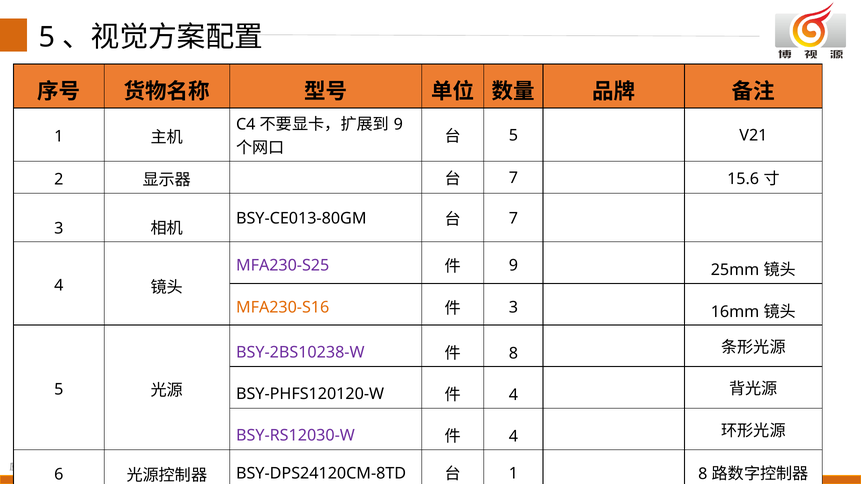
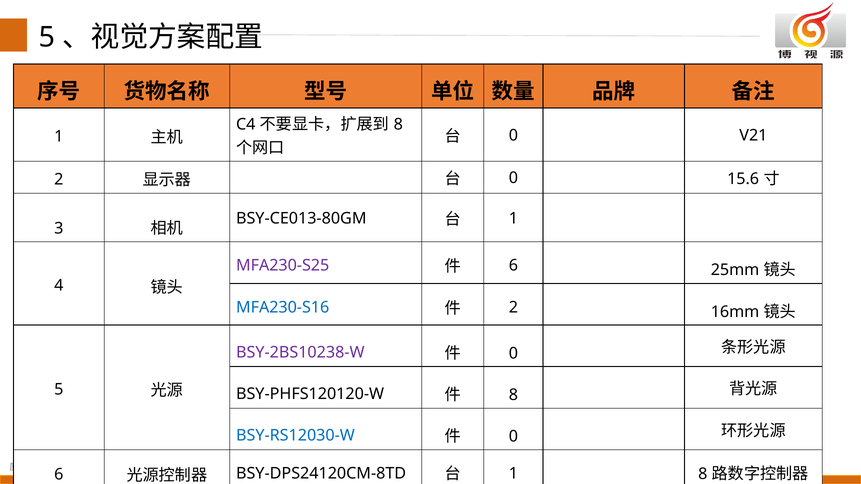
9: 9 -> 8 (398, 125)
5: 5 -> 0 (513, 136)
7: 7 -> 0 (513, 178)
7: 7 -> 1 (513, 219)
9: 9 -> 6 (513, 266)
MFA230-S16 colour: orange -> blue (283, 307)
3: 3 -> 2 (513, 307)
8: 8 -> 0 (513, 354)
4: 4 -> 8 (513, 395)
BSY-RS12030-W colour: purple -> blue (295, 436)
4: 4 -> 0 (513, 437)
